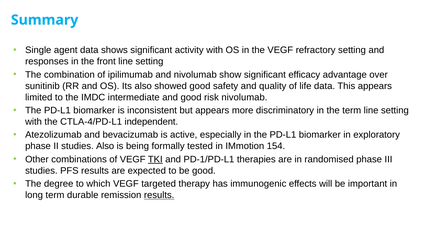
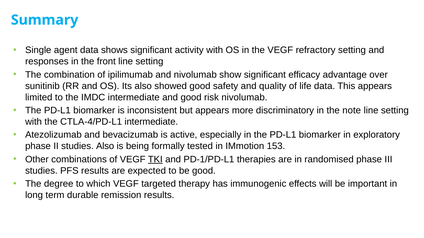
the term: term -> note (352, 111)
CTLA-4/PD-L1 independent: independent -> intermediate (151, 122)
154: 154 -> 153 (276, 146)
results underline: present -> none (159, 196)
